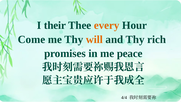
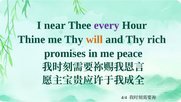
their: their -> near (55, 25)
every colour: orange -> purple (107, 25)
Come: Come -> Thine (31, 39)
